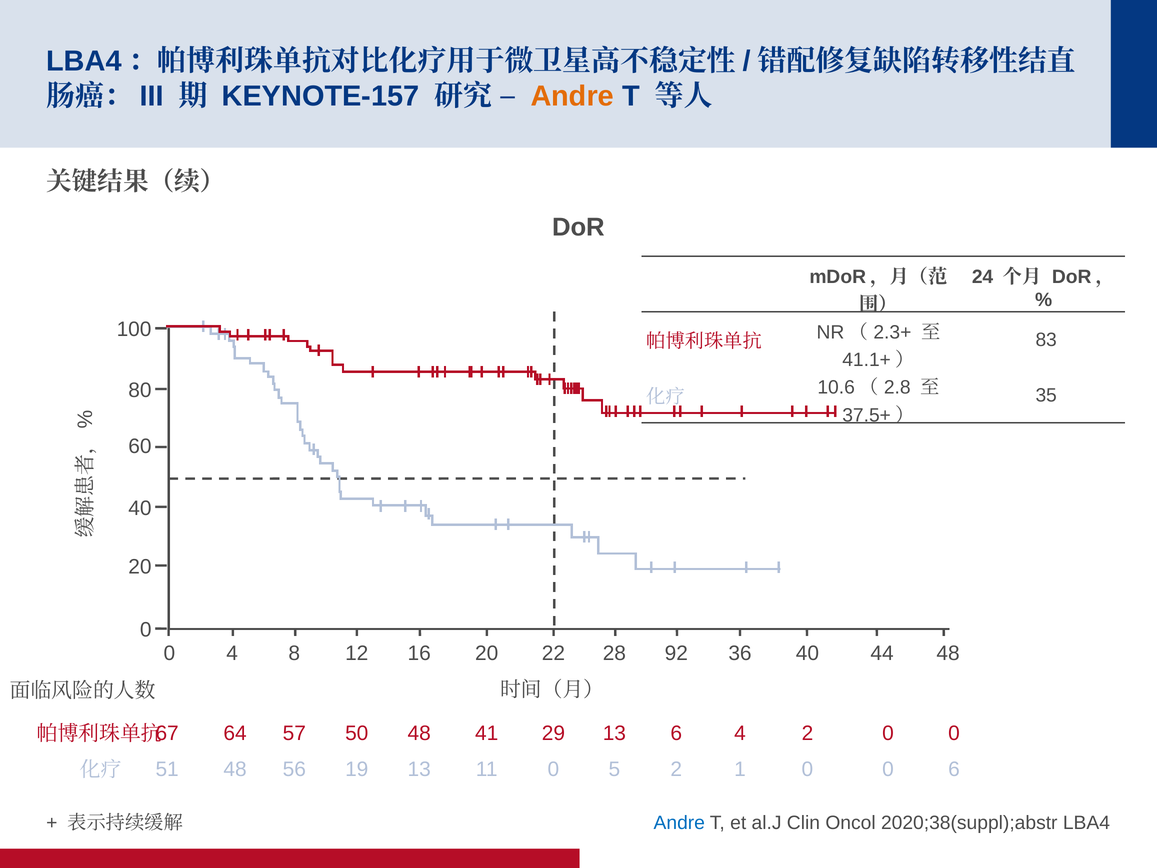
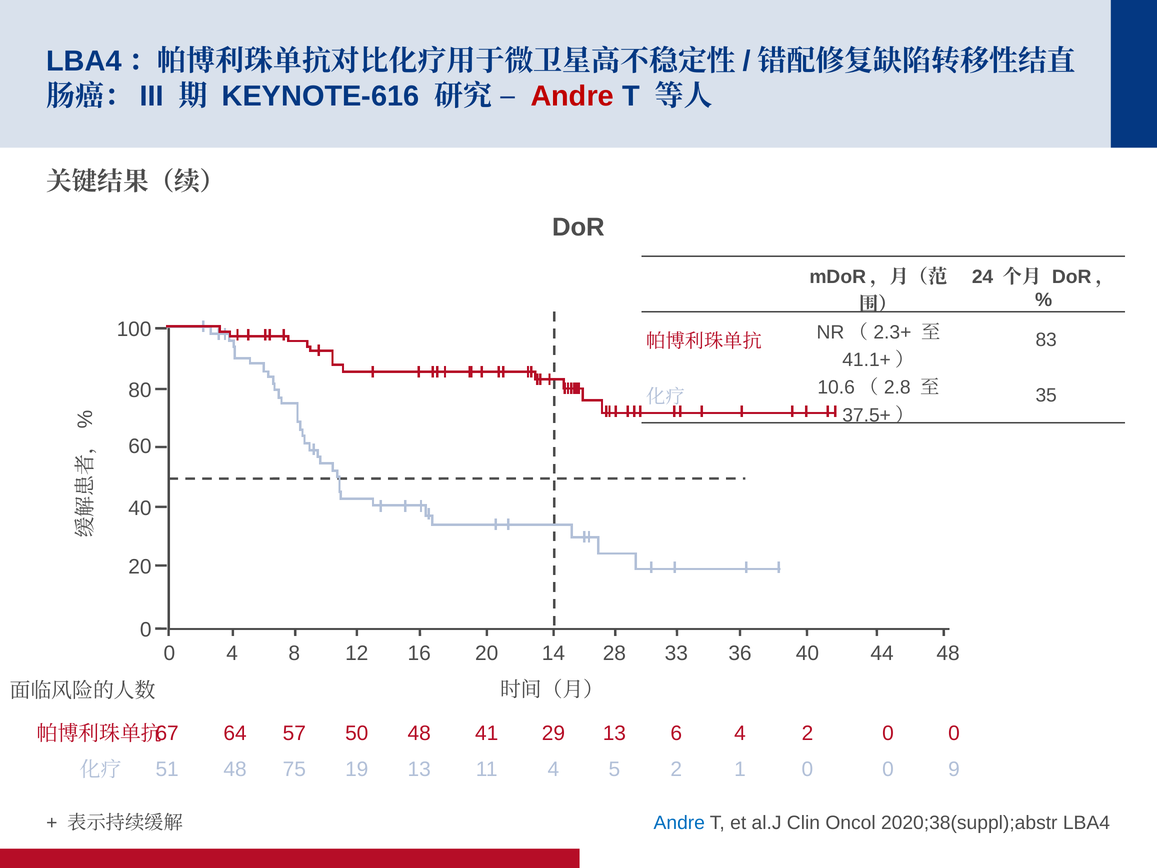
KEYNOTE-157: KEYNOTE-157 -> KEYNOTE-616 (321, 96)
Andre colour: orange -> red (572, 96)
22: 22 -> 14 (553, 653)
92: 92 -> 33 (676, 653)
56: 56 -> 75 (294, 769)
11 0: 0 -> 4 (553, 769)
0 6: 6 -> 9 (954, 769)
